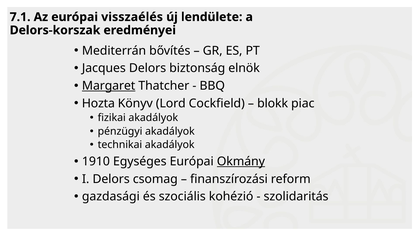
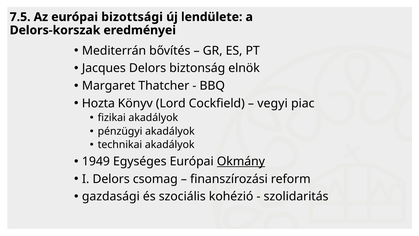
7.1: 7.1 -> 7.5 (20, 17)
visszaélés: visszaélés -> bizottsági (132, 17)
Margaret underline: present -> none (109, 86)
blokk: blokk -> vegyi (273, 103)
1910: 1910 -> 1949 (96, 161)
